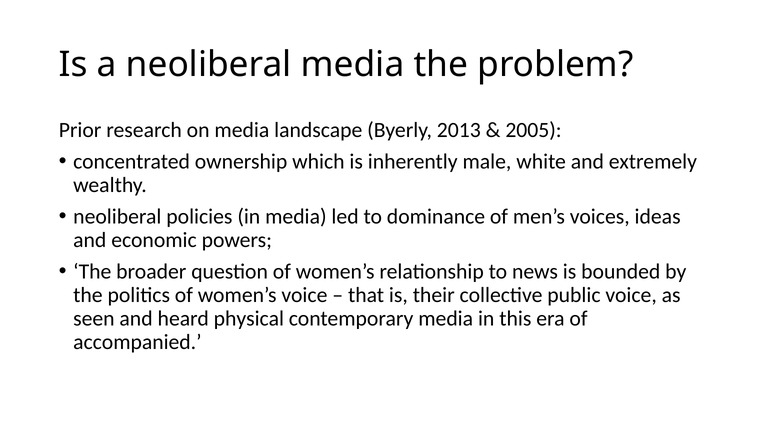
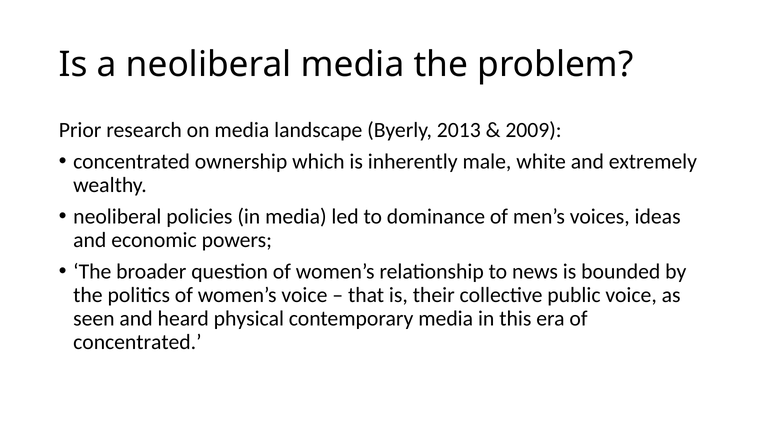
2005: 2005 -> 2009 (534, 130)
accompanied: accompanied -> concentrated (137, 342)
